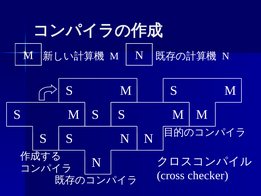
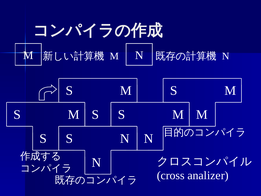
checker: checker -> analizer (208, 175)
